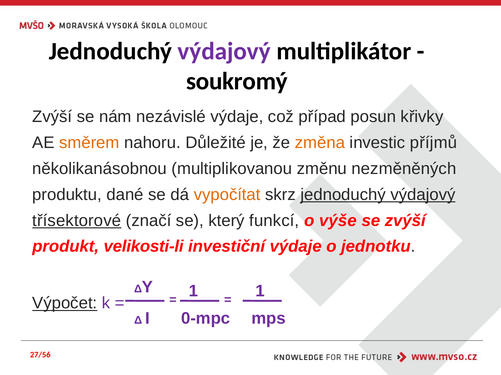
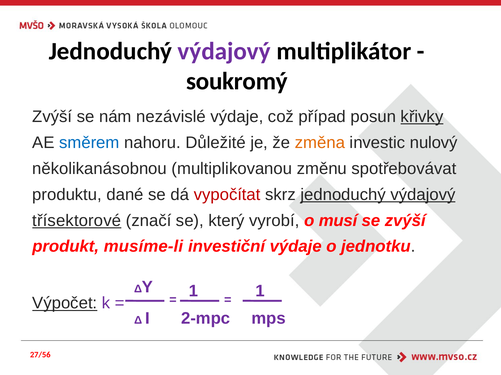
křivky underline: none -> present (422, 117)
směrem colour: orange -> blue (89, 143)
příjmů: příjmů -> nulový (434, 143)
nezměněných: nezměněných -> spotřebovávat (404, 169)
vypočítat colour: orange -> red (227, 195)
funkcí: funkcí -> vyrobí (274, 221)
výše: výše -> musí (338, 221)
velikosti-li: velikosti-li -> musíme-li (143, 247)
0-mpc: 0-mpc -> 2-mpc (206, 319)
